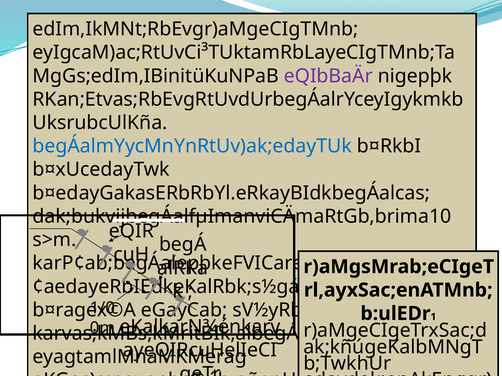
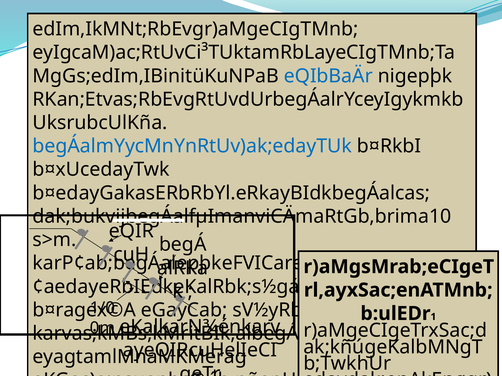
eQIbBaÄr colour: purple -> blue (328, 76)
